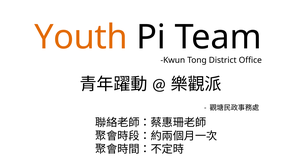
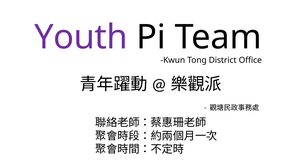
Youth colour: orange -> purple (81, 37)
